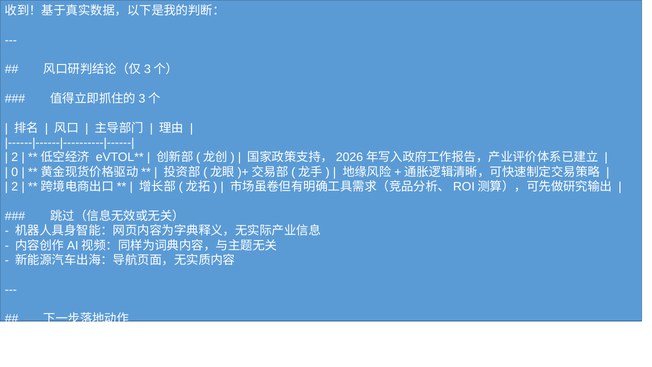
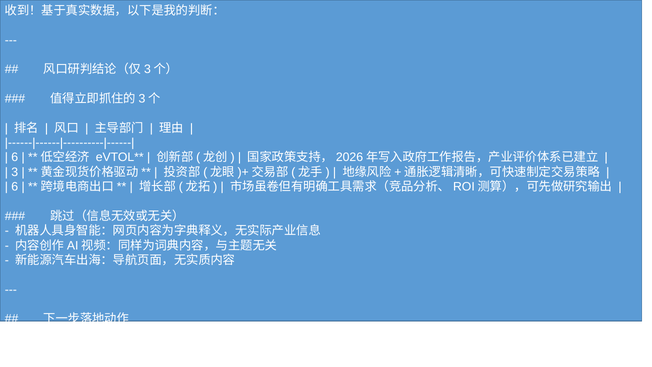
2: 2 -> 6 (15, 157)
0: 0 -> 3 (15, 172)
2: 2 -> 6 (15, 187)
